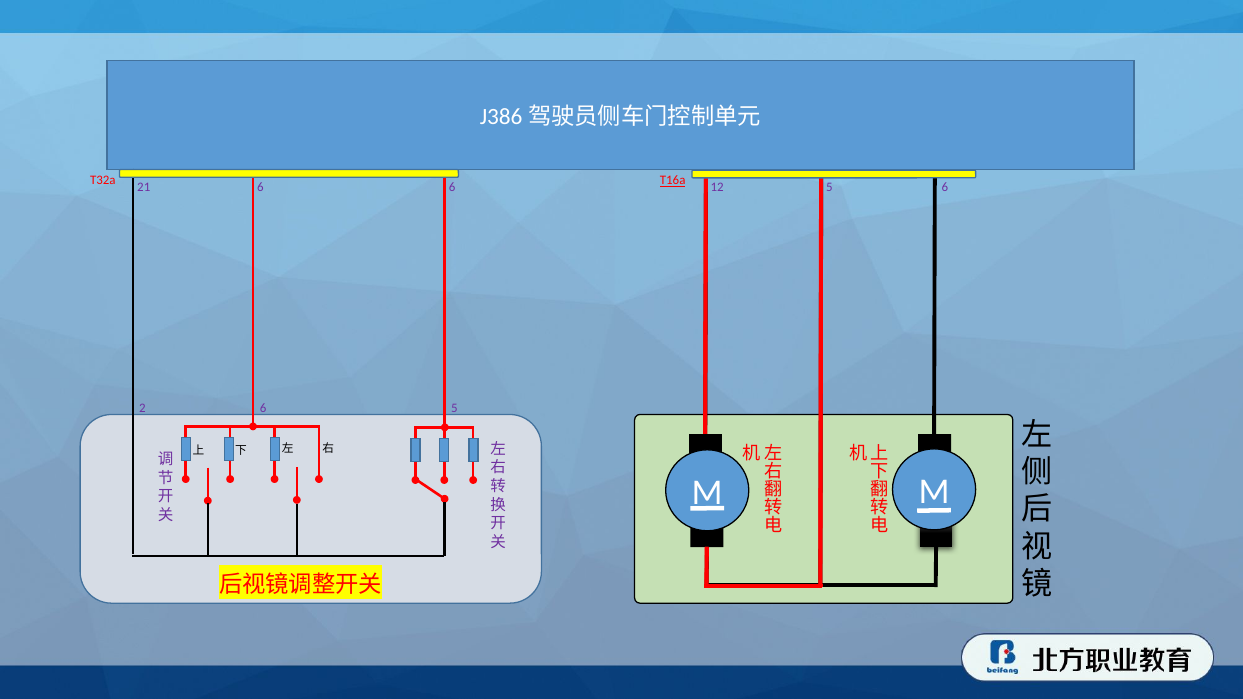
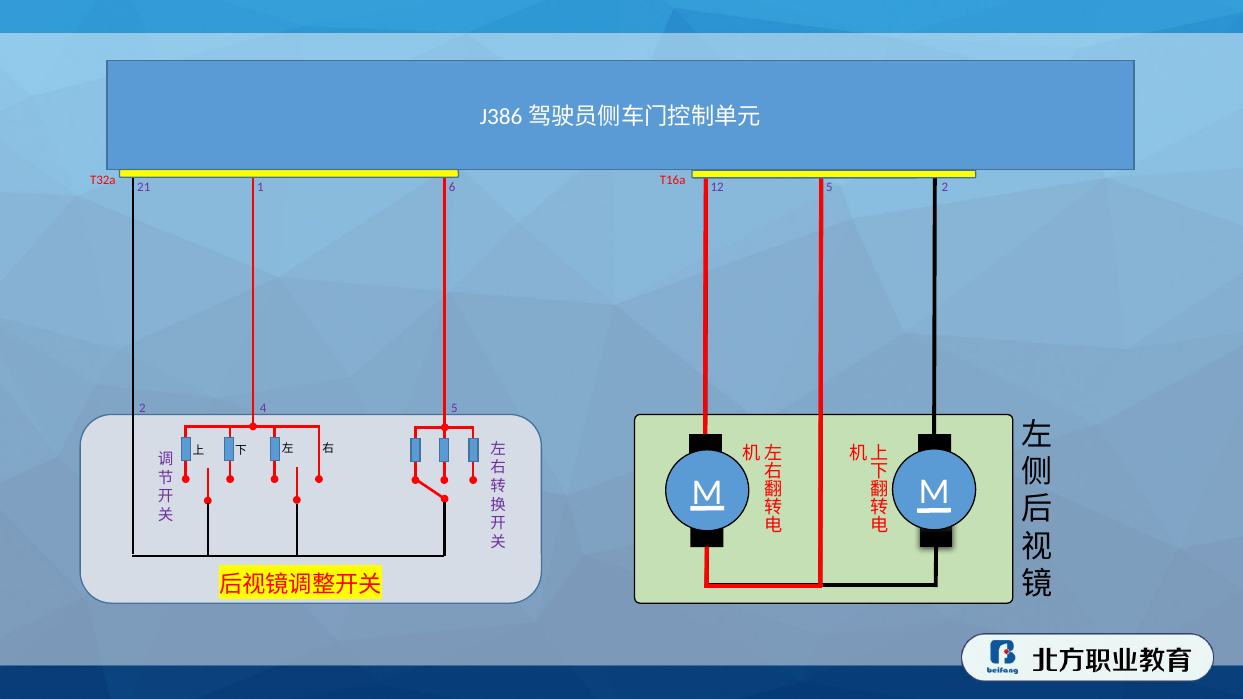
T16a underline: present -> none (673, 181)
21 6: 6 -> 1 (260, 188)
5 6: 6 -> 2 (945, 188)
2 6: 6 -> 4 (263, 409)
